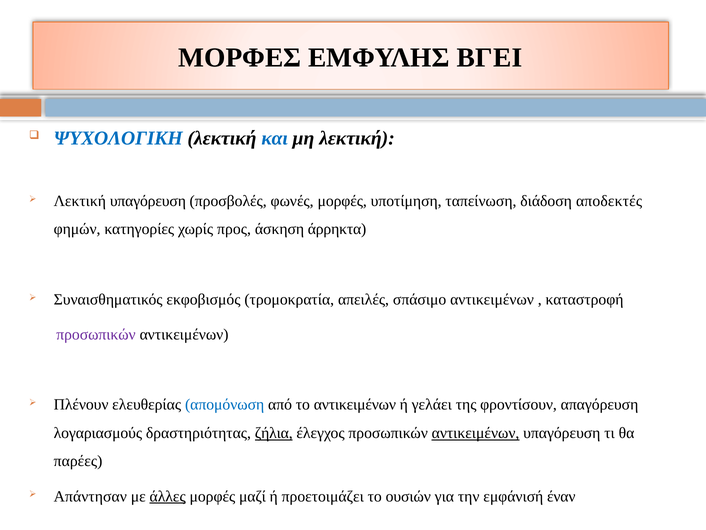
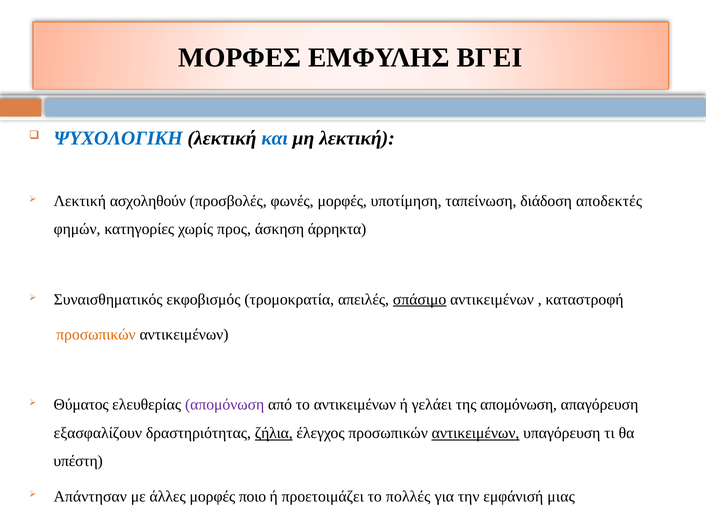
Λεκτική υπαγόρευση: υπαγόρευση -> ασχοληθούν (148, 201)
σπάσιμο underline: none -> present (420, 299)
προσωπικών colour: purple -> orange (96, 334)
Πλένουν: Πλένουν -> Θύματος (81, 404)
απομόνωση colour: blue -> purple (225, 404)
της φροντίσουν: φροντίσουν -> απομόνωση (519, 404)
λογαριασμούς: λογαριασμούς -> εξασφαλίζουν (98, 433)
παρέες: παρέες -> υπέστη (78, 461)
άλλες underline: present -> none (168, 496)
μαζί: μαζί -> ποιο (253, 496)
ουσιών: ουσιών -> πολλές (408, 496)
έναν: έναν -> μιας (561, 496)
